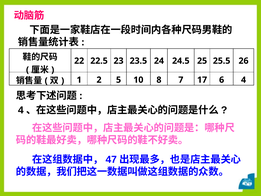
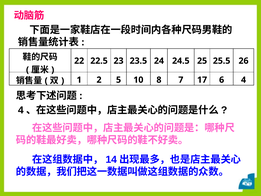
47: 47 -> 14 (111, 159)
